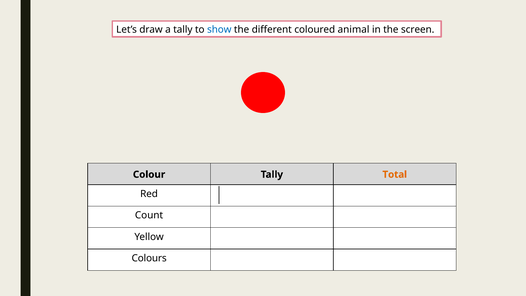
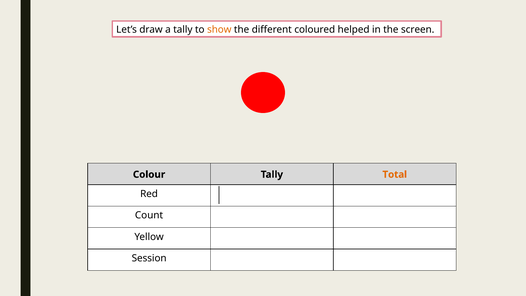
show colour: blue -> orange (219, 30)
animal: animal -> helped (354, 30)
Colours: Colours -> Session (149, 258)
